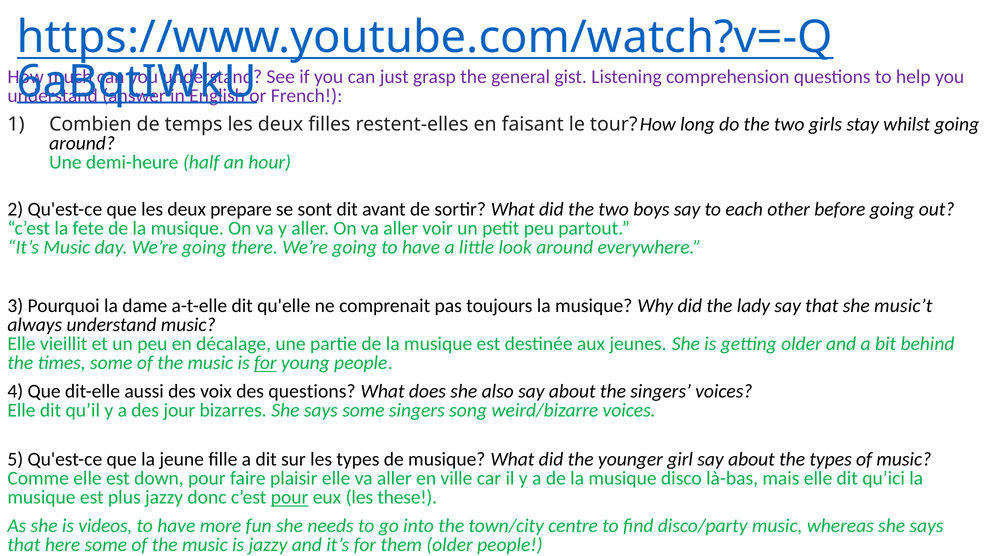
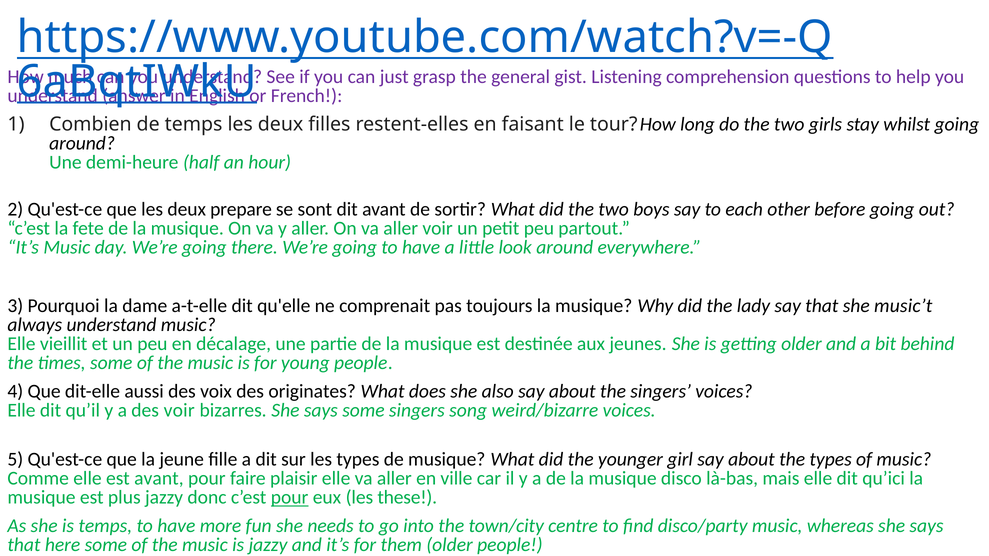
for underline: present -> none (265, 363)
des questions: questions -> originates (312, 391)
des jour: jour -> voir (179, 410)
est down: down -> avant (159, 479)
is videos: videos -> temps (105, 526)
